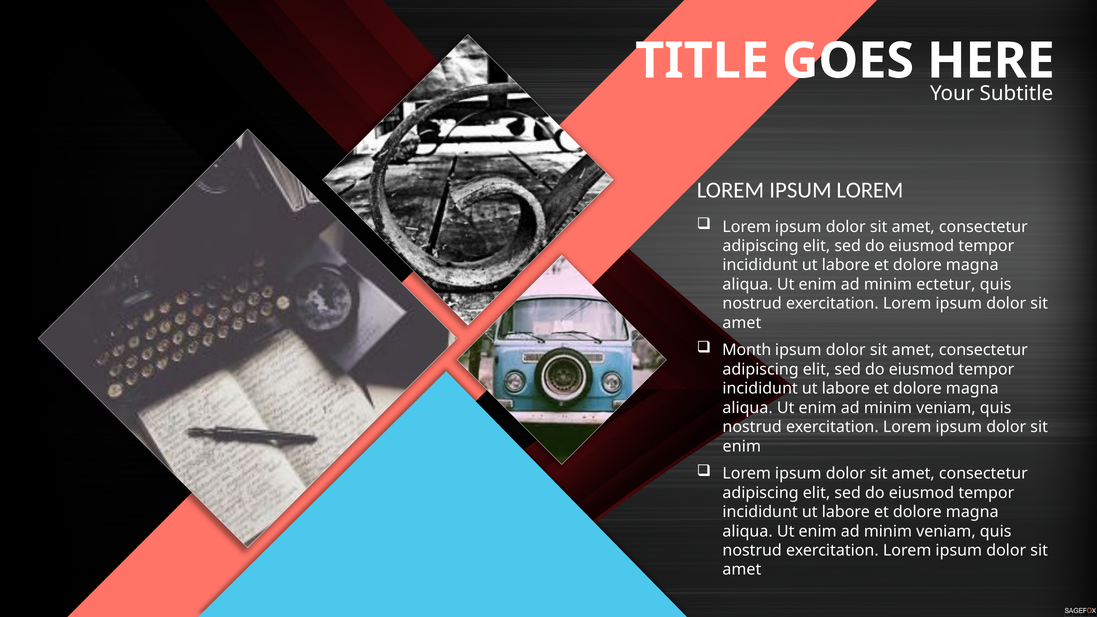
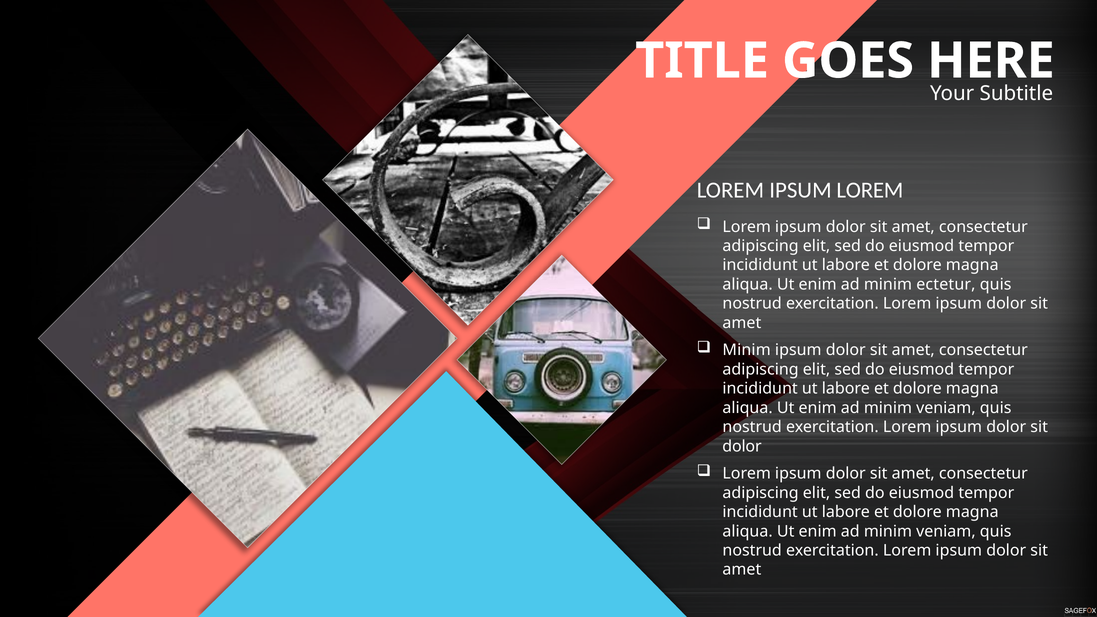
Month: Month -> Minim (747, 350)
enim: enim -> dolor (742, 446)
